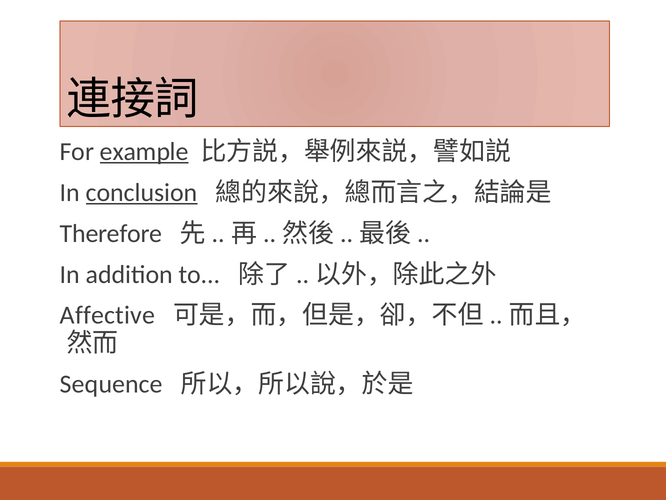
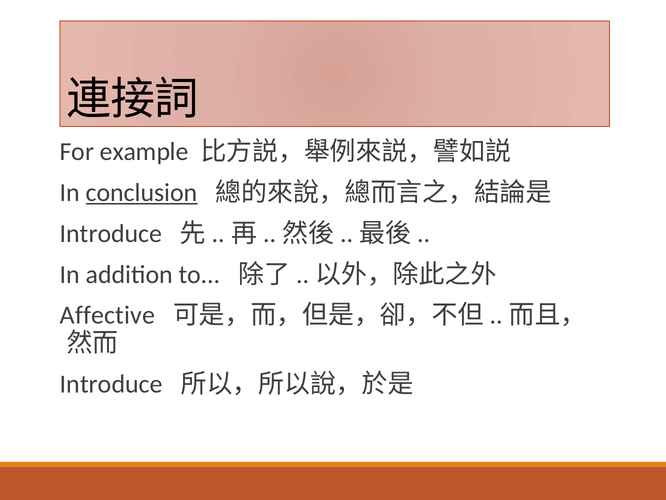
example underline: present -> none (144, 152)
Therefore: Therefore -> Introduce (111, 233)
Sequence: Sequence -> Introduce (111, 384)
